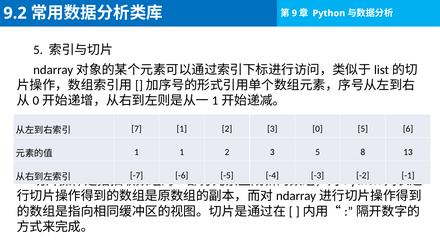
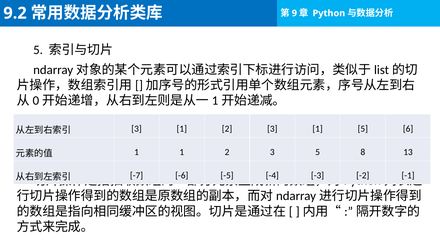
7: 7 -> 3 (137, 129)
2 3 0: 0 -> 1 (318, 129)
